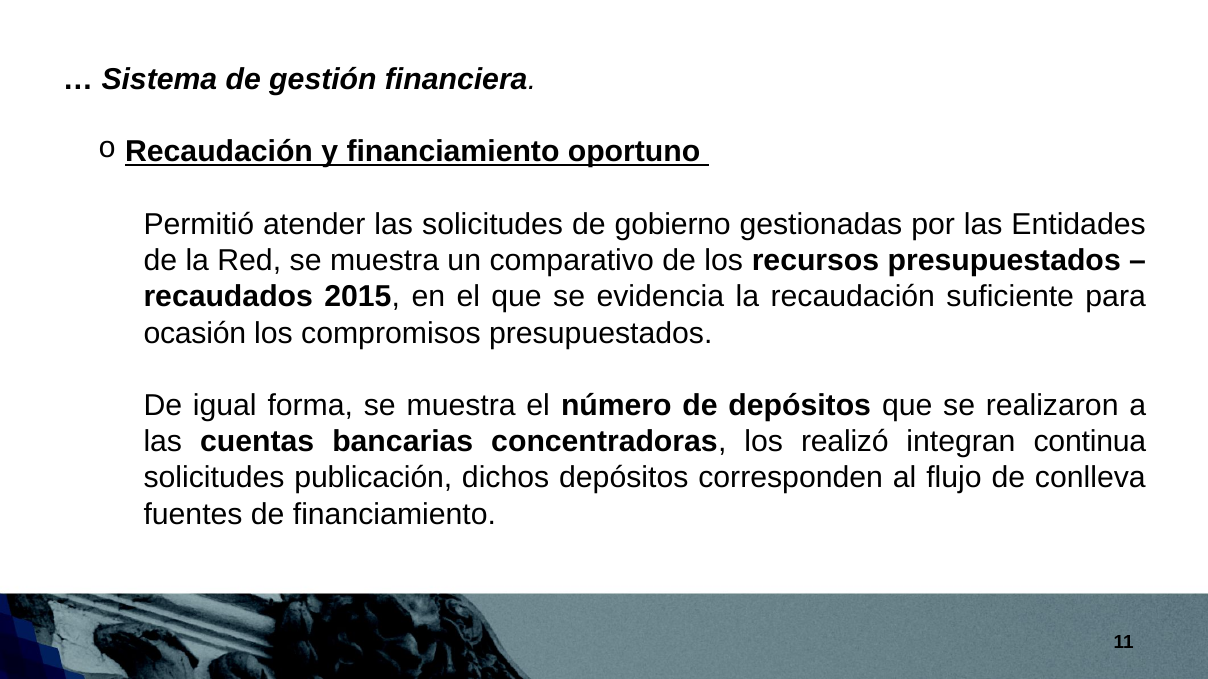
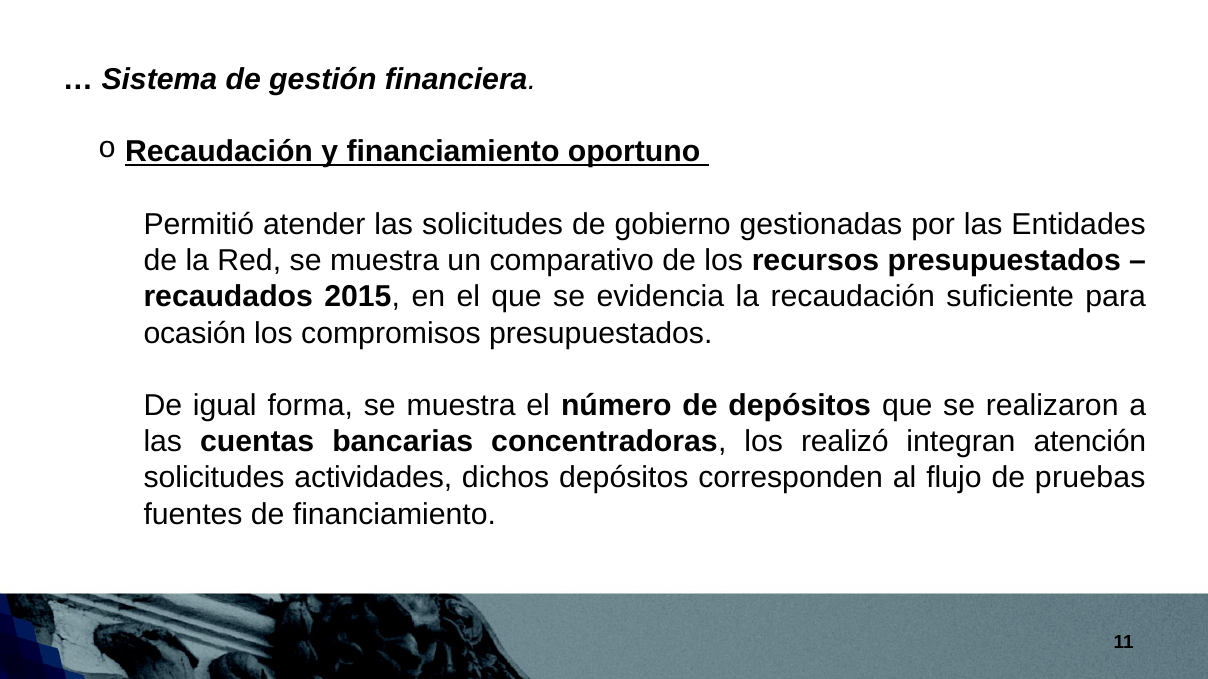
continua: continua -> atención (1090, 442)
publicación: publicación -> actividades (373, 478)
conlleva: conlleva -> pruebas (1090, 478)
